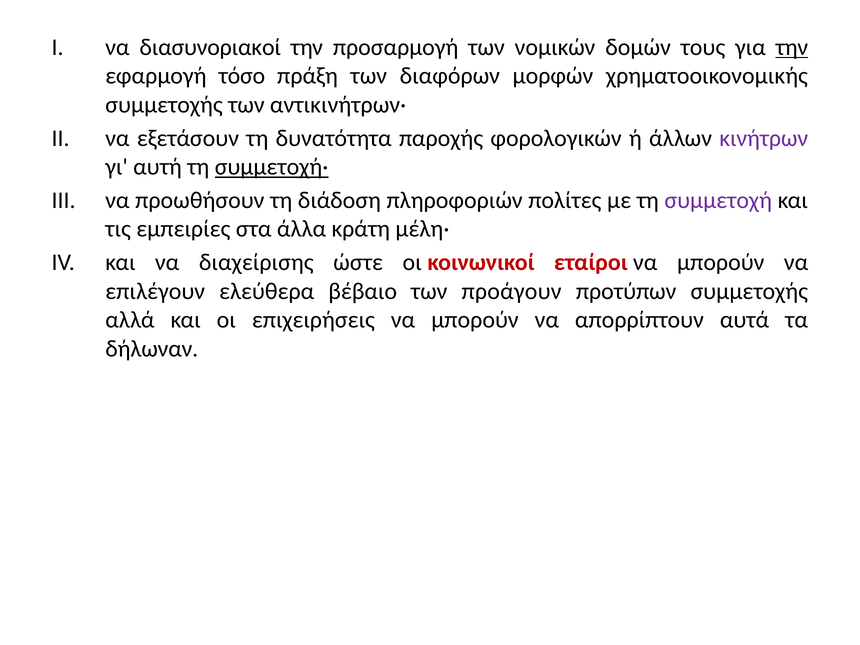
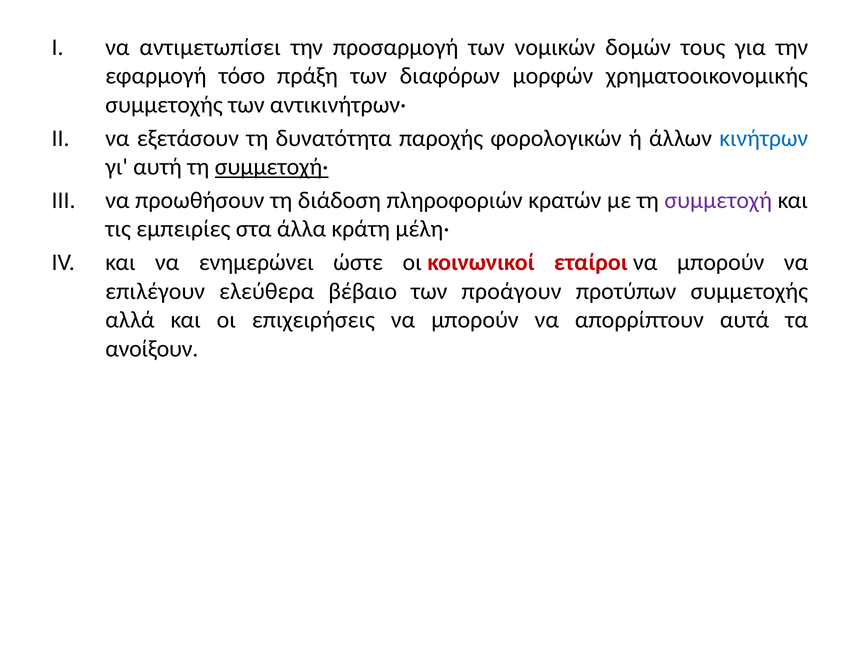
διασυνοριακοί: διασυνοριακοί -> αντιμετωπίσει (210, 47)
την underline: present -> none (792, 47)
κινήτρων colour: purple -> blue (764, 138)
πολίτες: πολίτες -> κρατών (565, 200)
διαχείρισης: διαχείρισης -> ενημερώνει (256, 263)
δήλωναν: δήλωναν -> ανοίξουν (152, 349)
